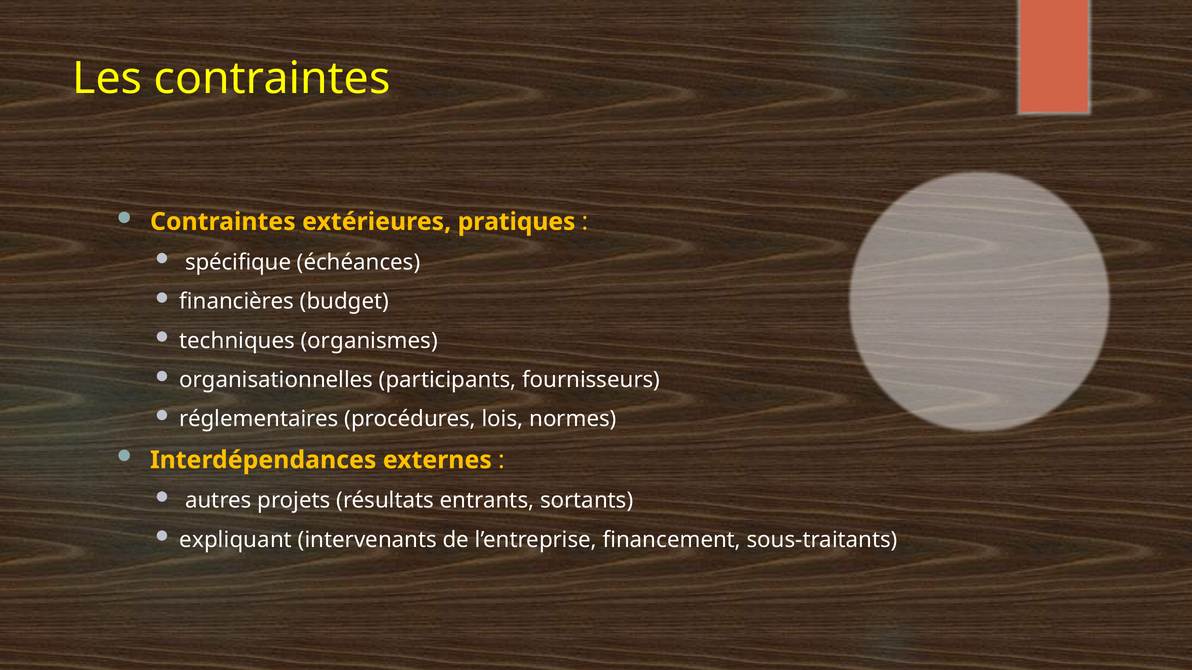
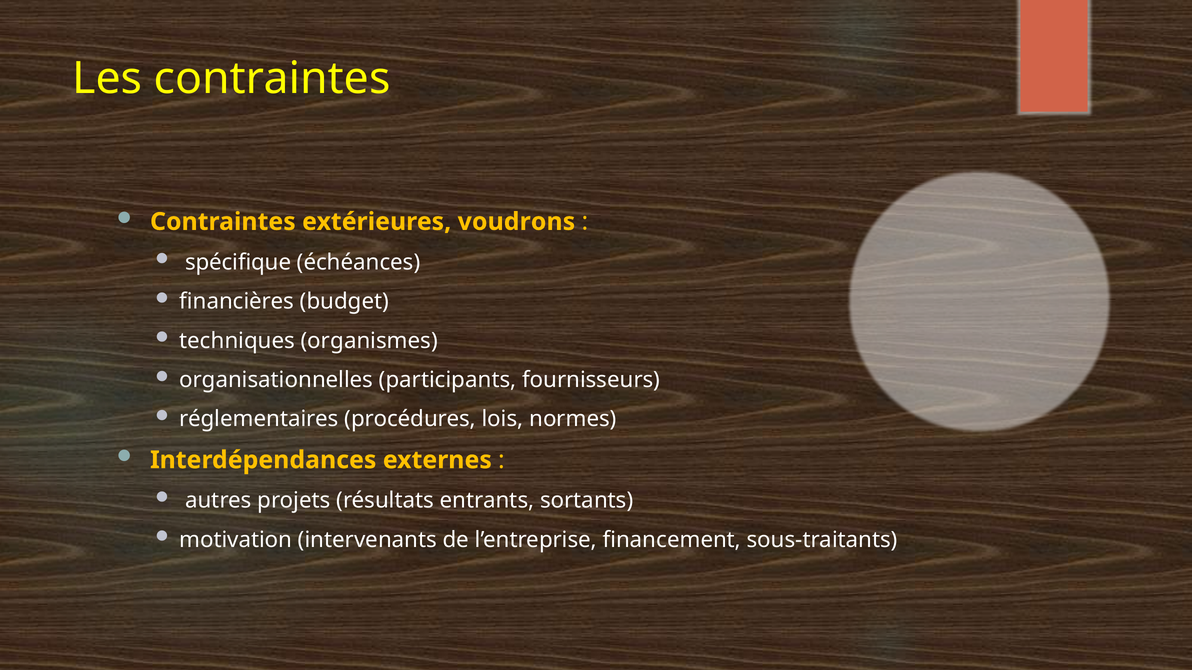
pratiques: pratiques -> voudrons (516, 222)
expliquant: expliquant -> motivation (236, 540)
